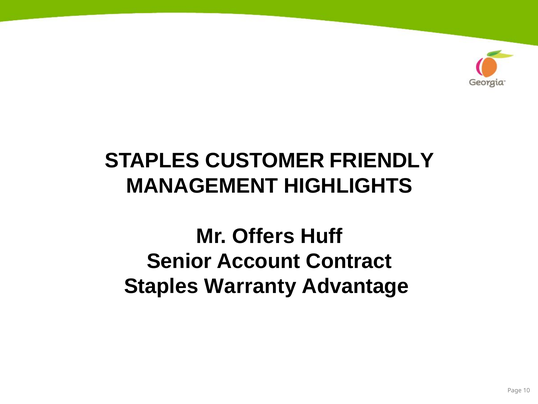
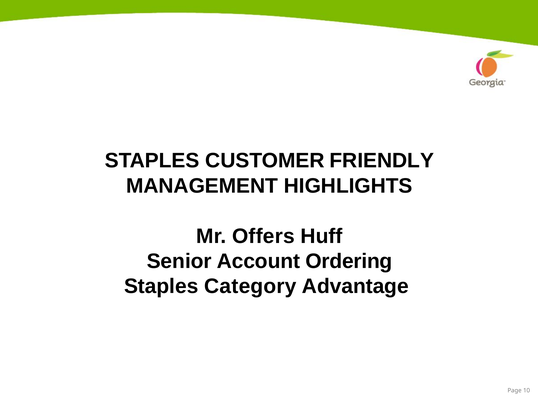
Contract: Contract -> Ordering (349, 261)
Warranty: Warranty -> Category (250, 286)
